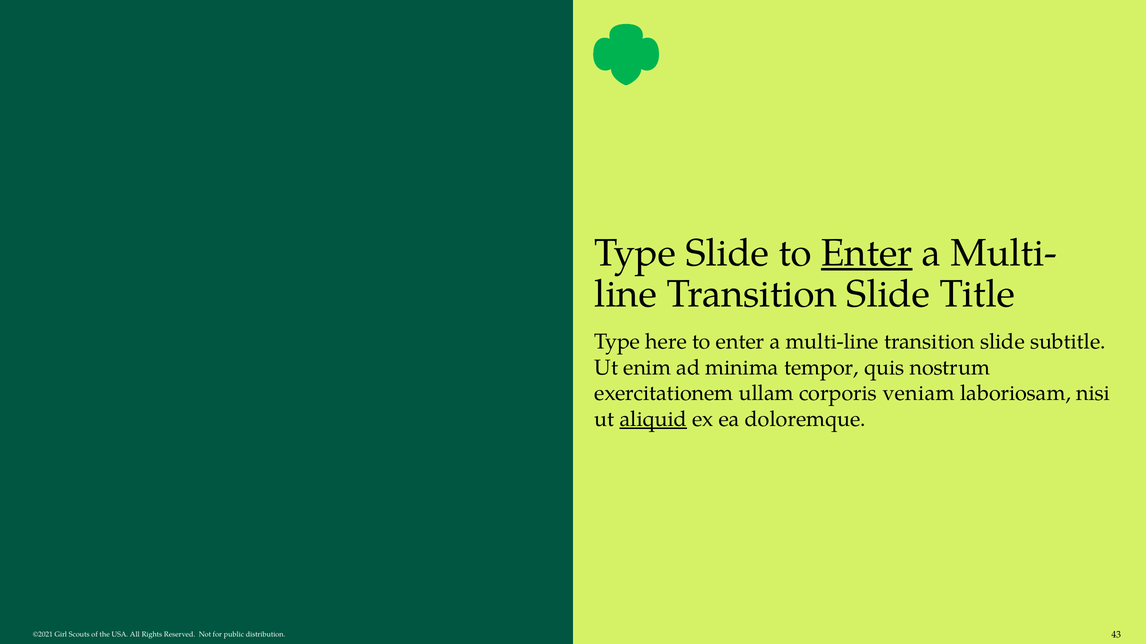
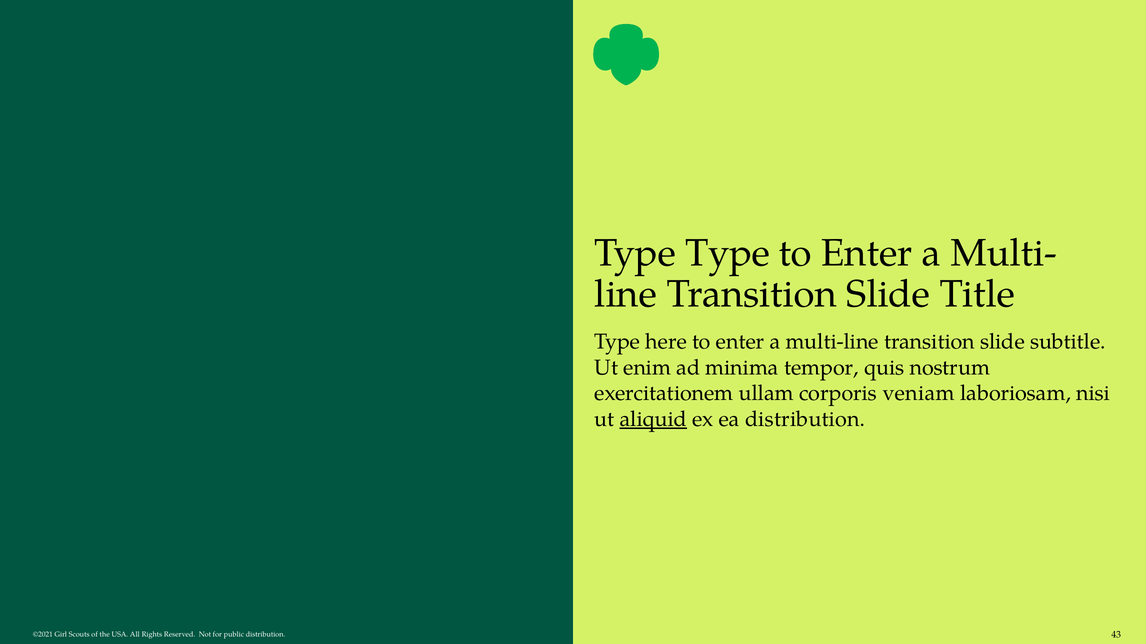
Type Slide: Slide -> Type (728, 253)
Enter underline: present -> none (867, 253)
ea doloremque: doloremque -> distribution (805, 419)
